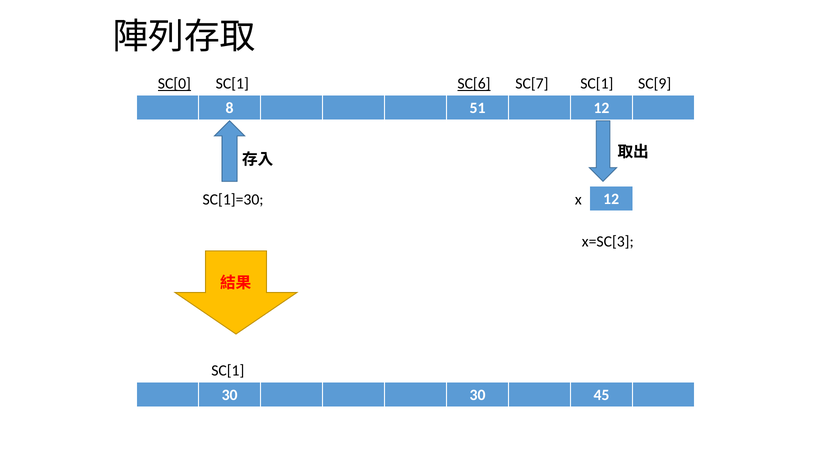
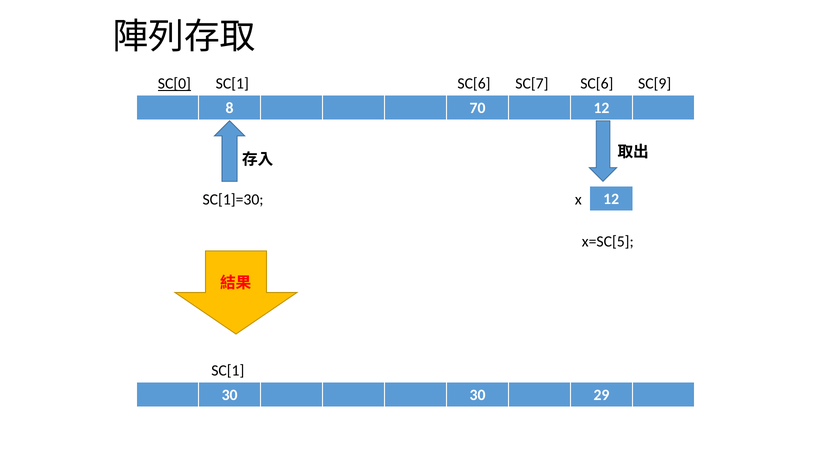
SC[6 underline: present -> none (474, 84)
SC[7 SC[1: SC[1 -> SC[6 (597, 84)
51: 51 -> 70 (478, 108)
x=SC[3: x=SC[3 -> x=SC[5 (608, 242)
45: 45 -> 29 (601, 395)
